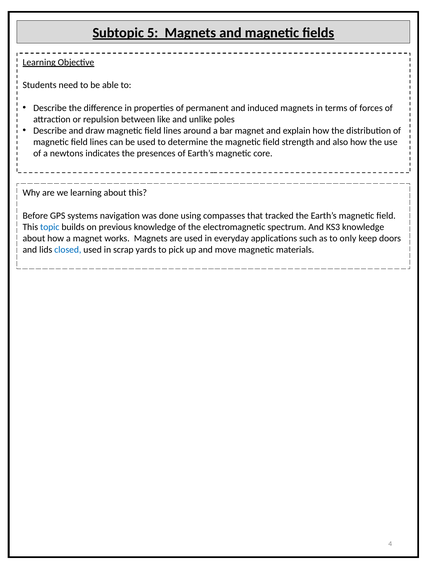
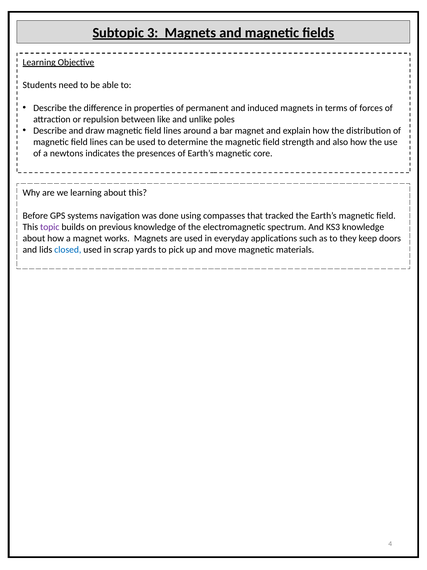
5: 5 -> 3 (153, 33)
topic colour: blue -> purple (50, 227)
only: only -> they (348, 238)
